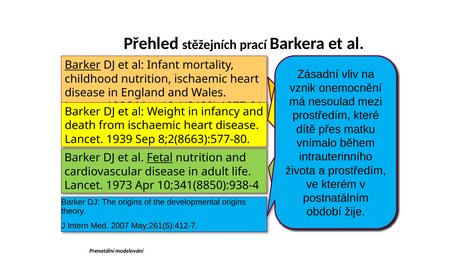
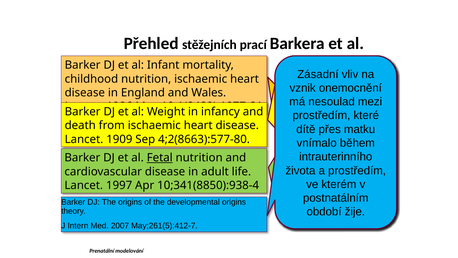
Barker underline: present -> none (83, 65)
1939: 1939 -> 1909 (119, 139)
8;2(8663):577-80: 8;2(8663):577-80 -> 4;2(8663):577-80 (204, 139)
1973: 1973 -> 1997 (119, 185)
